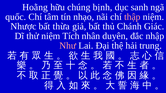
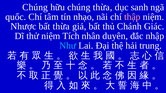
Hoằng: Hoằng -> Chúng (35, 7)
chúng bịnh: bịnh -> thừa (103, 7)
Như colour: pink -> light blue (68, 46)
